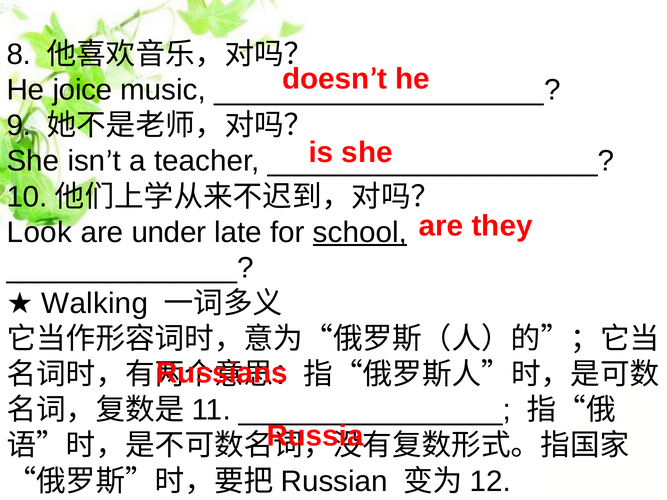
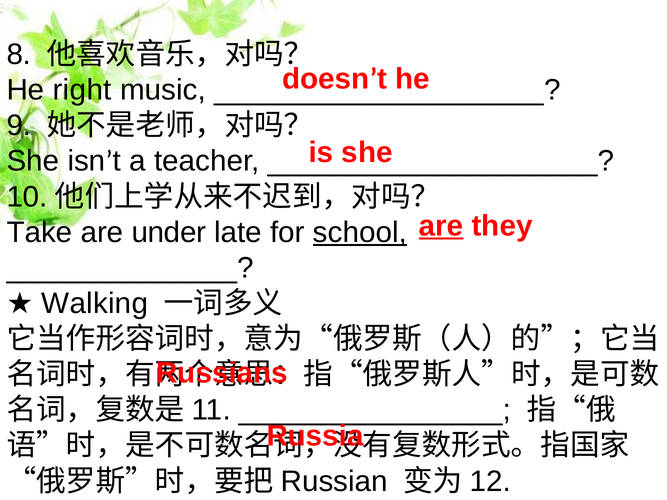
joice: joice -> right (82, 90)
are underline: none -> present (441, 226)
Look: Look -> Take (39, 232)
